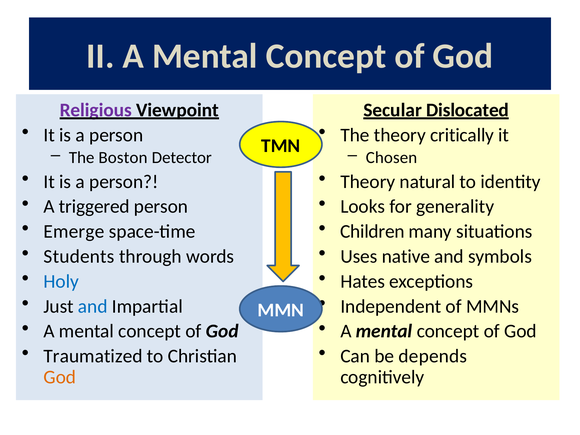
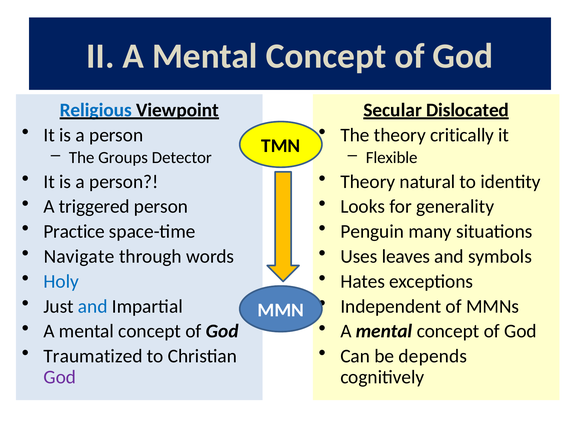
Religious colour: purple -> blue (96, 110)
Boston: Boston -> Groups (123, 158)
Chosen: Chosen -> Flexible (392, 158)
Emerge: Emerge -> Practice (74, 232)
Children: Children -> Penguin (372, 232)
Students: Students -> Navigate (79, 256)
native: native -> leaves (406, 256)
God colour: orange -> purple (60, 377)
